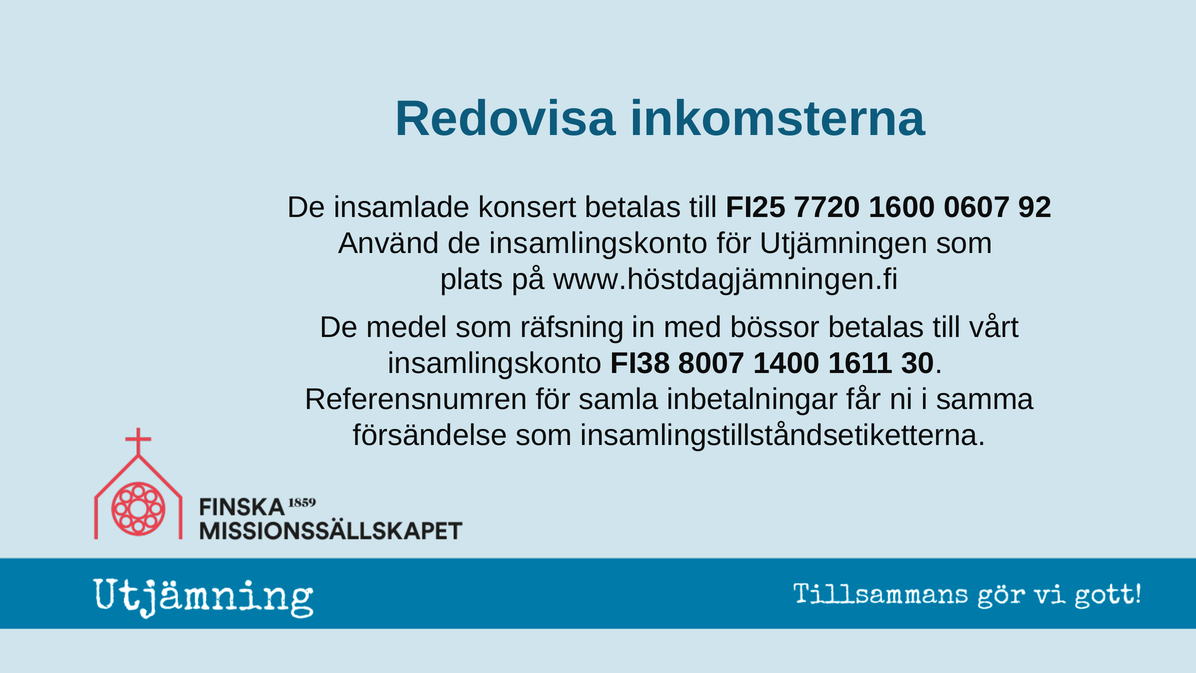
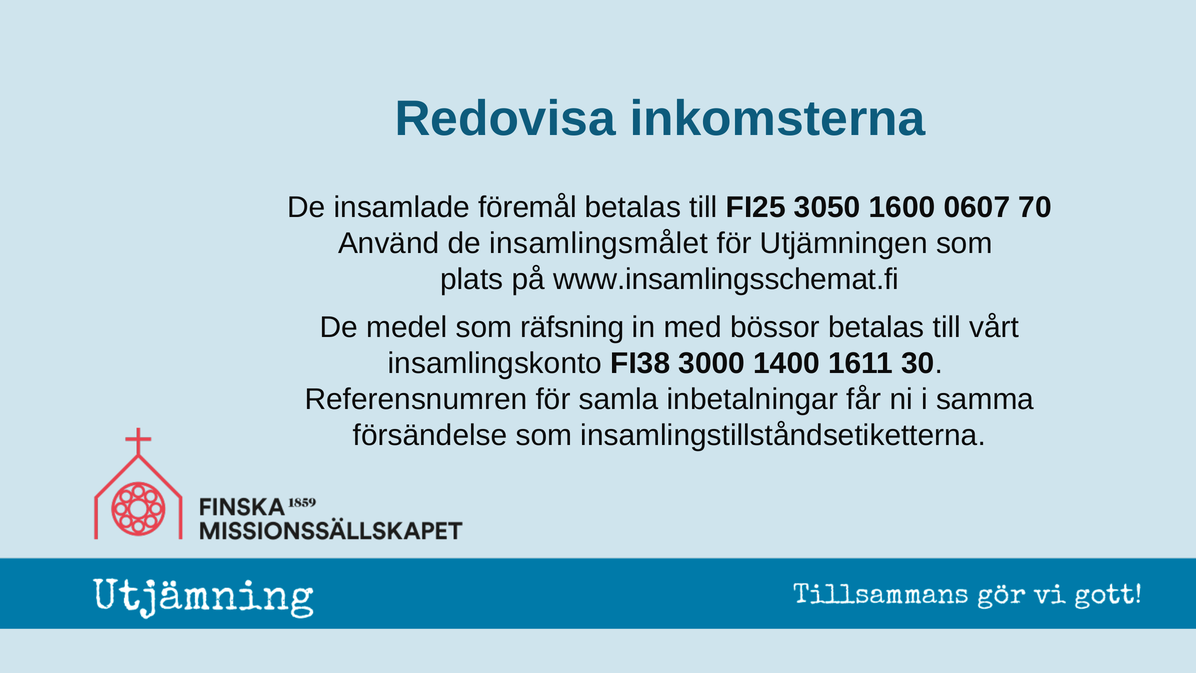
konsert: konsert -> föremål (527, 207)
7720: 7720 -> 3050 (827, 207)
92: 92 -> 70 (1035, 207)
de insamlingskonto: insamlingskonto -> insamlingsmålet (599, 243)
www.höstdagjämningen.fi: www.höstdagjämningen.fi -> www.insamlingsschemat.fi (726, 279)
8007: 8007 -> 3000 (712, 363)
